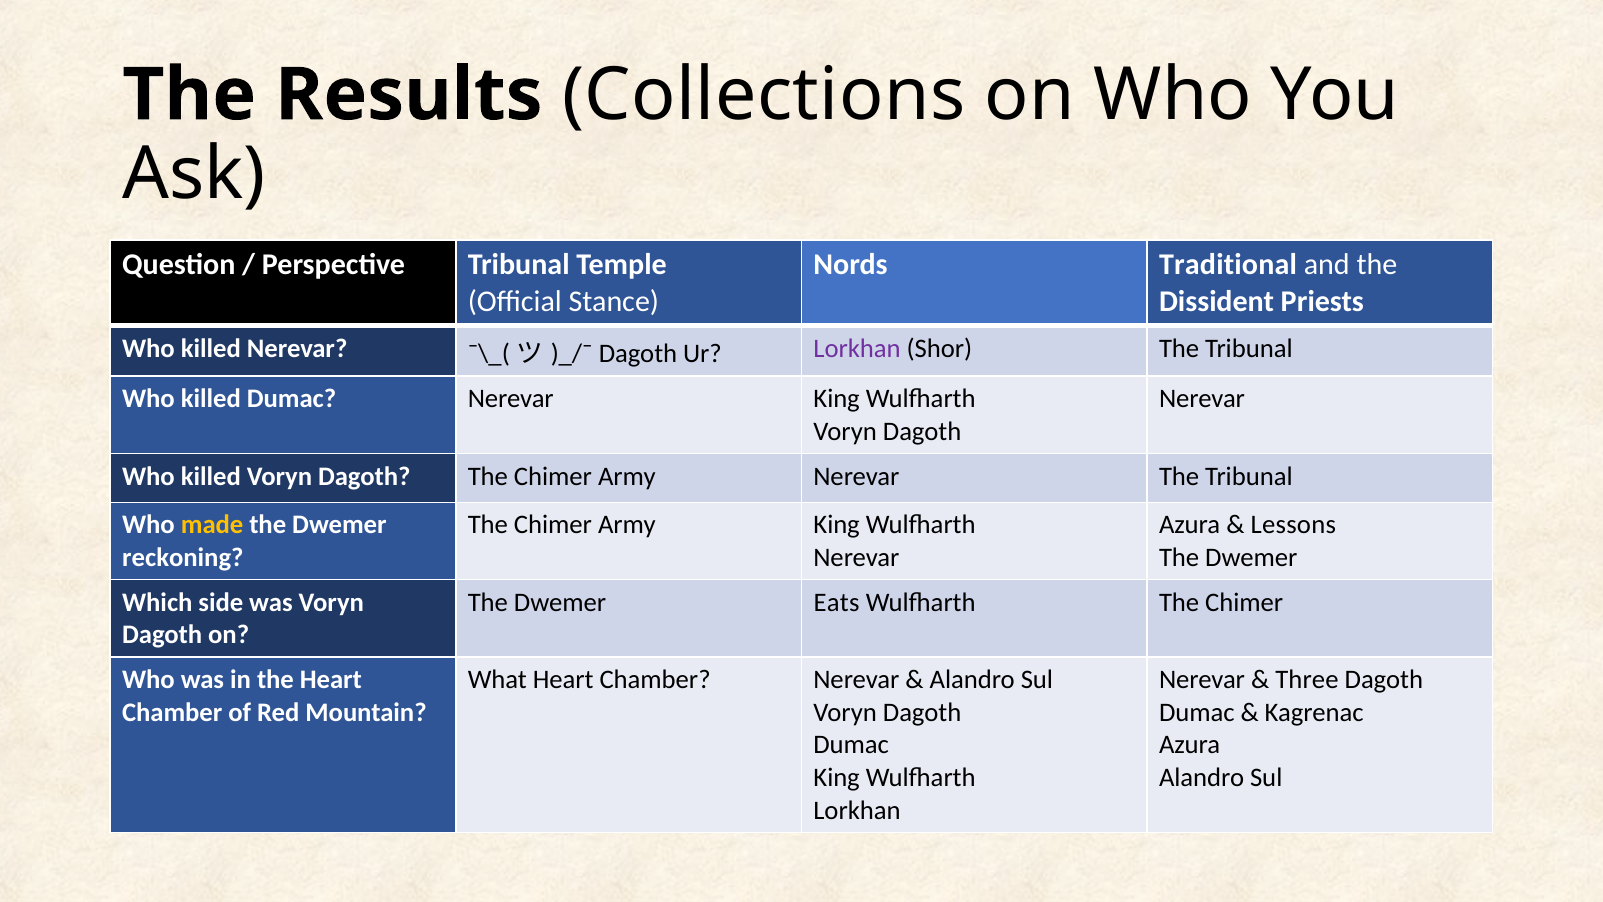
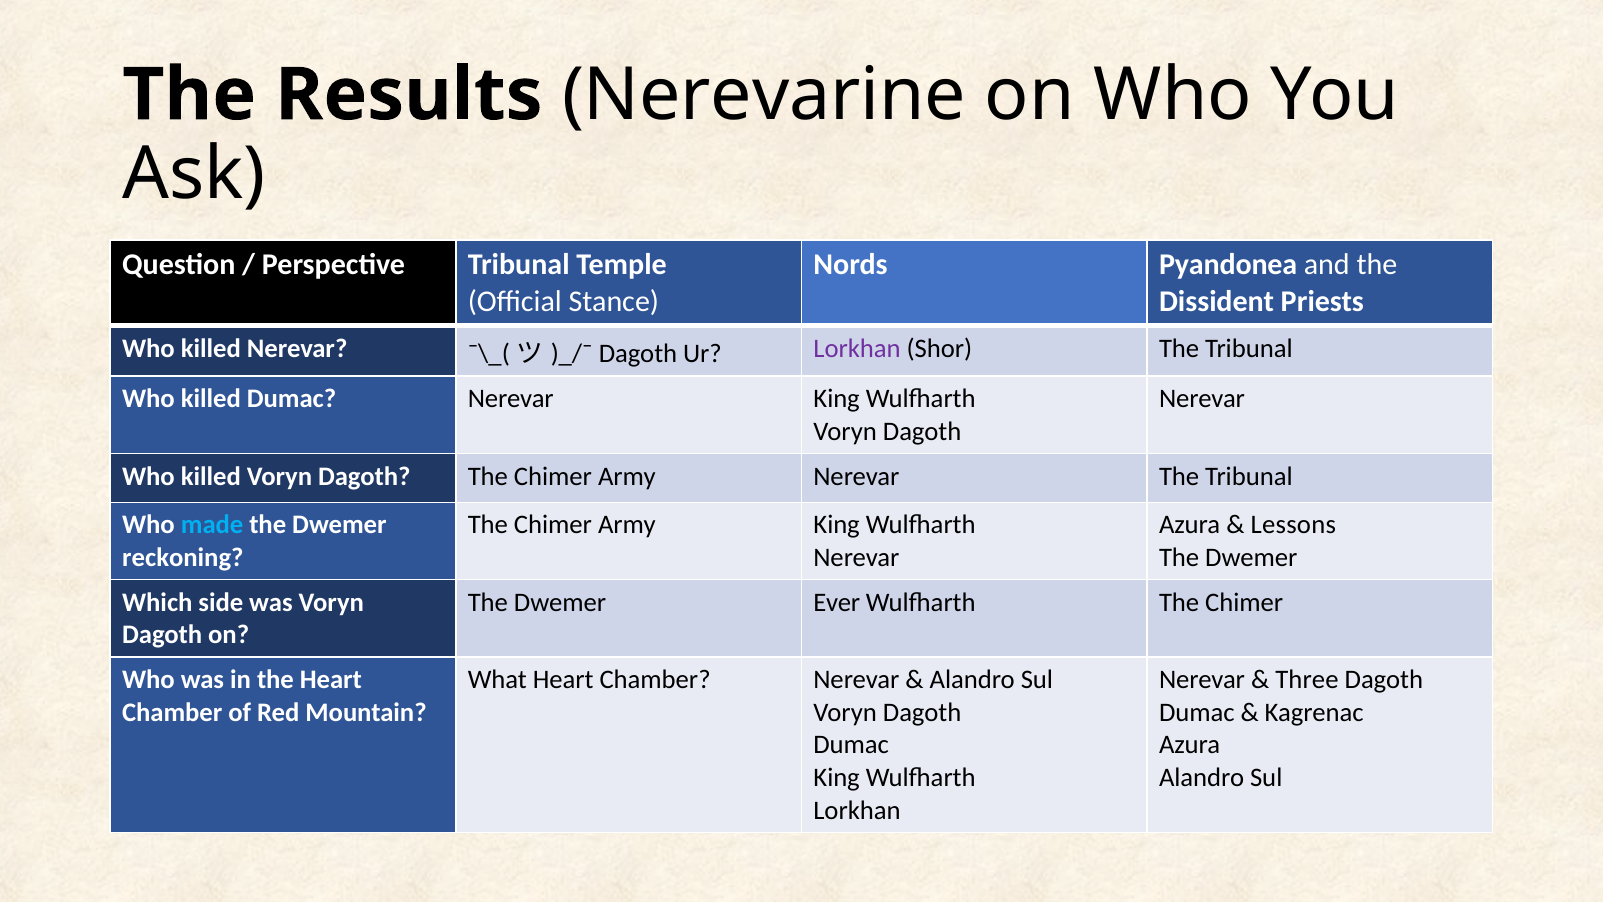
Collections: Collections -> Nerevarine (764, 95)
Traditional: Traditional -> Pyandonea (1228, 265)
made colour: yellow -> light blue (212, 525)
Eats: Eats -> Ever (837, 602)
